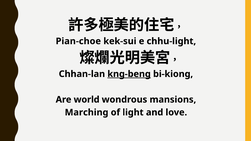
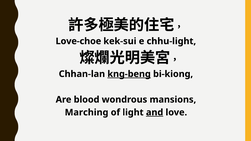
Pian-choe: Pian-choe -> Love-choe (78, 41)
world: world -> blood (87, 100)
and underline: none -> present (155, 113)
